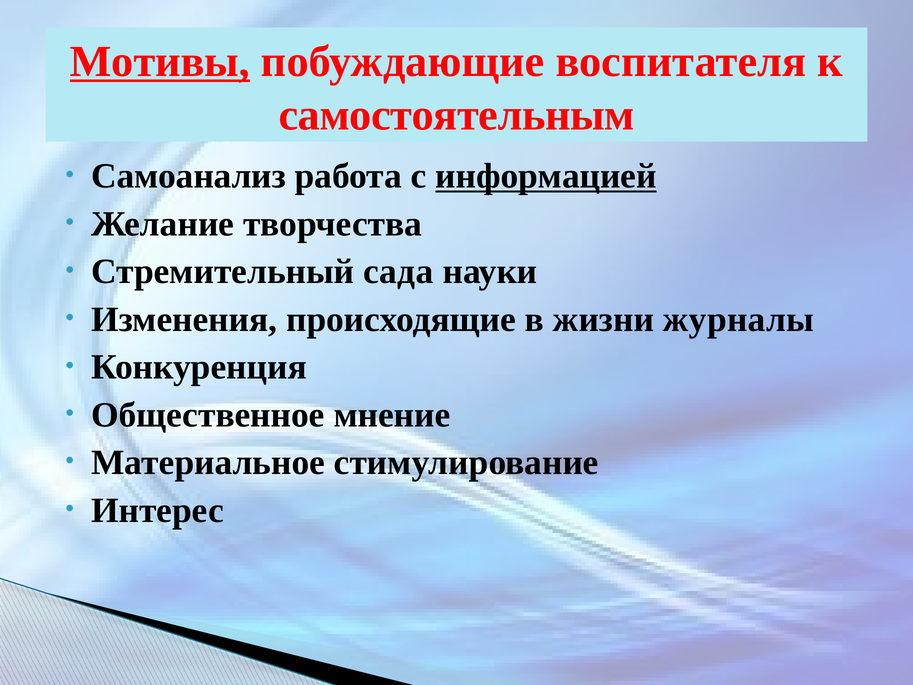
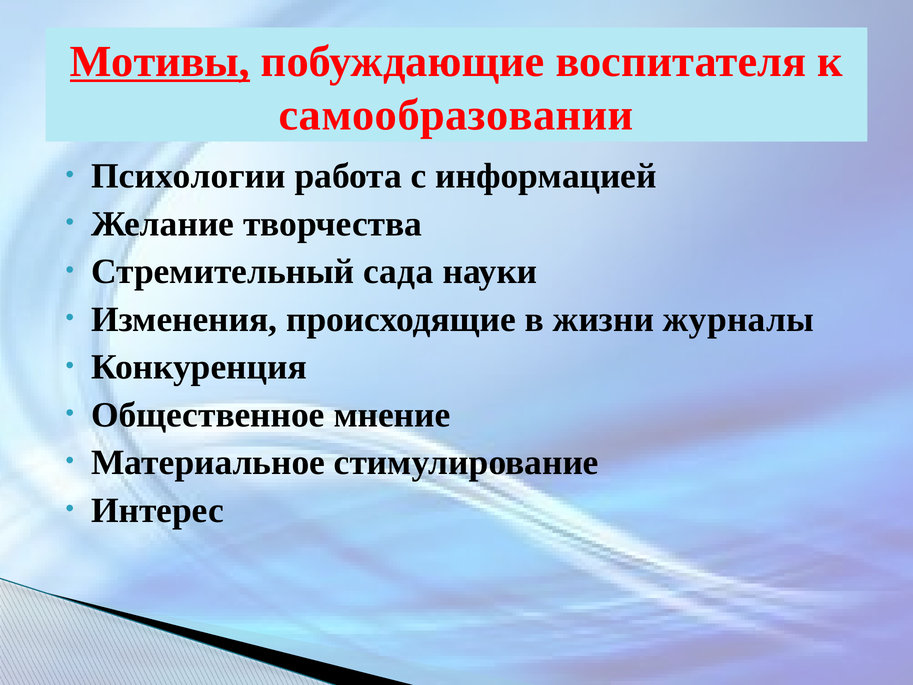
самостоятельным: самостоятельным -> самообразовании (456, 115)
Самоанализ: Самоанализ -> Психологии (188, 176)
информацией underline: present -> none (546, 176)
